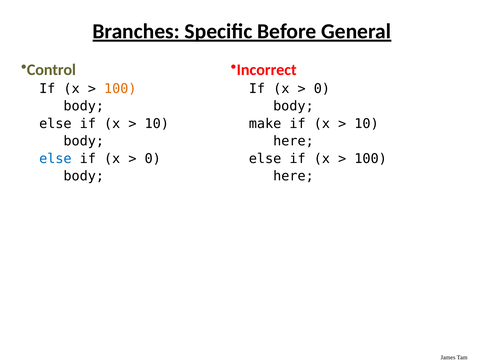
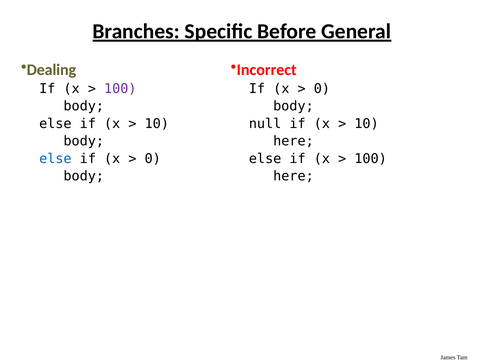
Control: Control -> Dealing (51, 70)
100 colour: orange -> purple (120, 89)
make: make -> null (265, 124)
